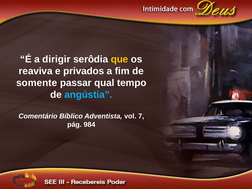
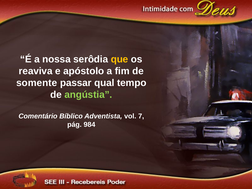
dirigir: dirigir -> nossa (57, 59)
privados: privados -> apóstolo (84, 71)
angústia colour: light blue -> light green (88, 95)
